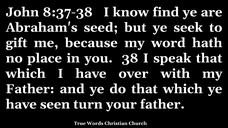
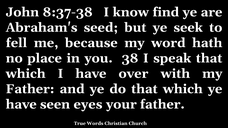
gift: gift -> fell (16, 43)
turn: turn -> eyes (88, 105)
